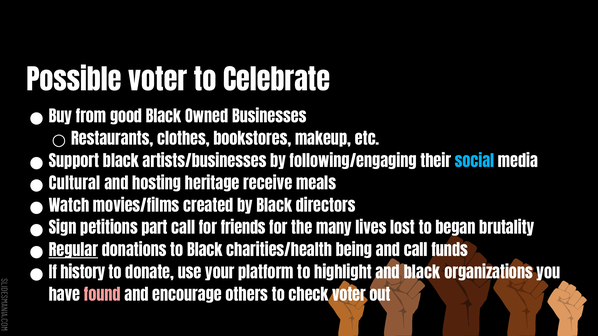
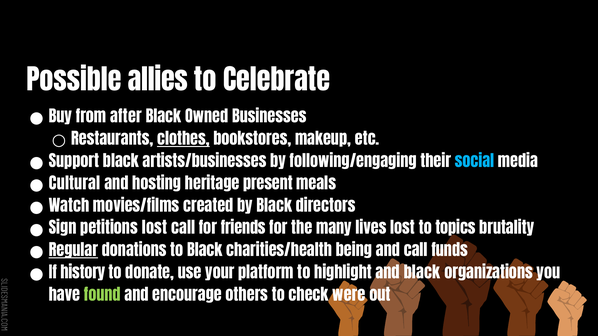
Possible voter: voter -> allies (158, 81)
good: good -> after (126, 117)
clothes underline: none -> present (183, 140)
receive: receive -> present (268, 184)
petitions part: part -> lost (154, 229)
began: began -> topics (456, 229)
found colour: pink -> light green (102, 296)
check voter: voter -> were (349, 296)
